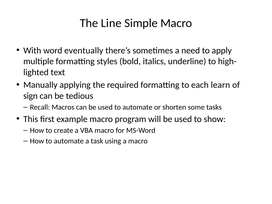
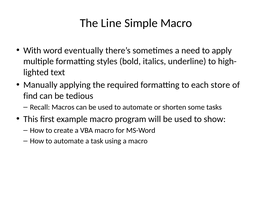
learn: learn -> store (220, 85)
sign: sign -> find (30, 96)
